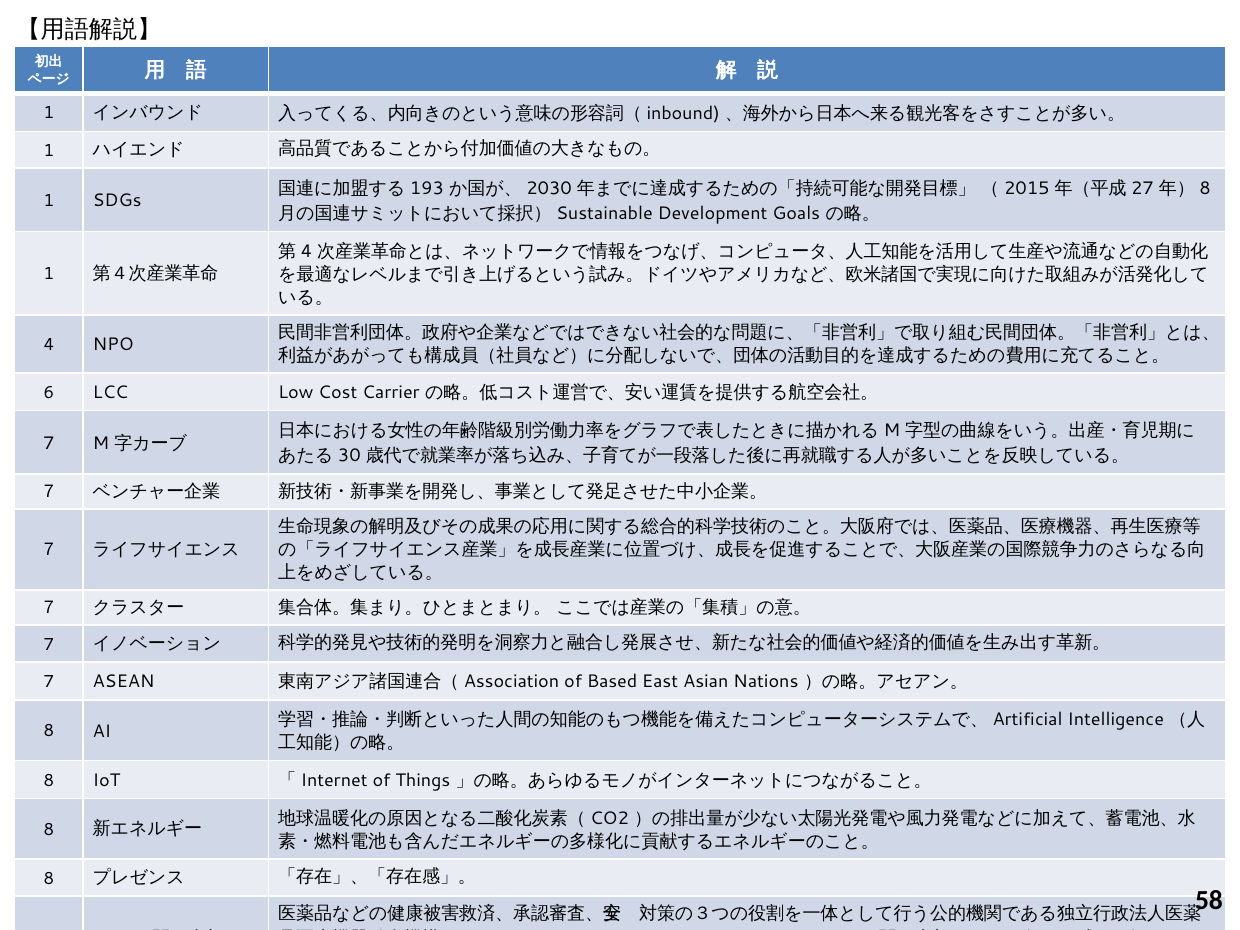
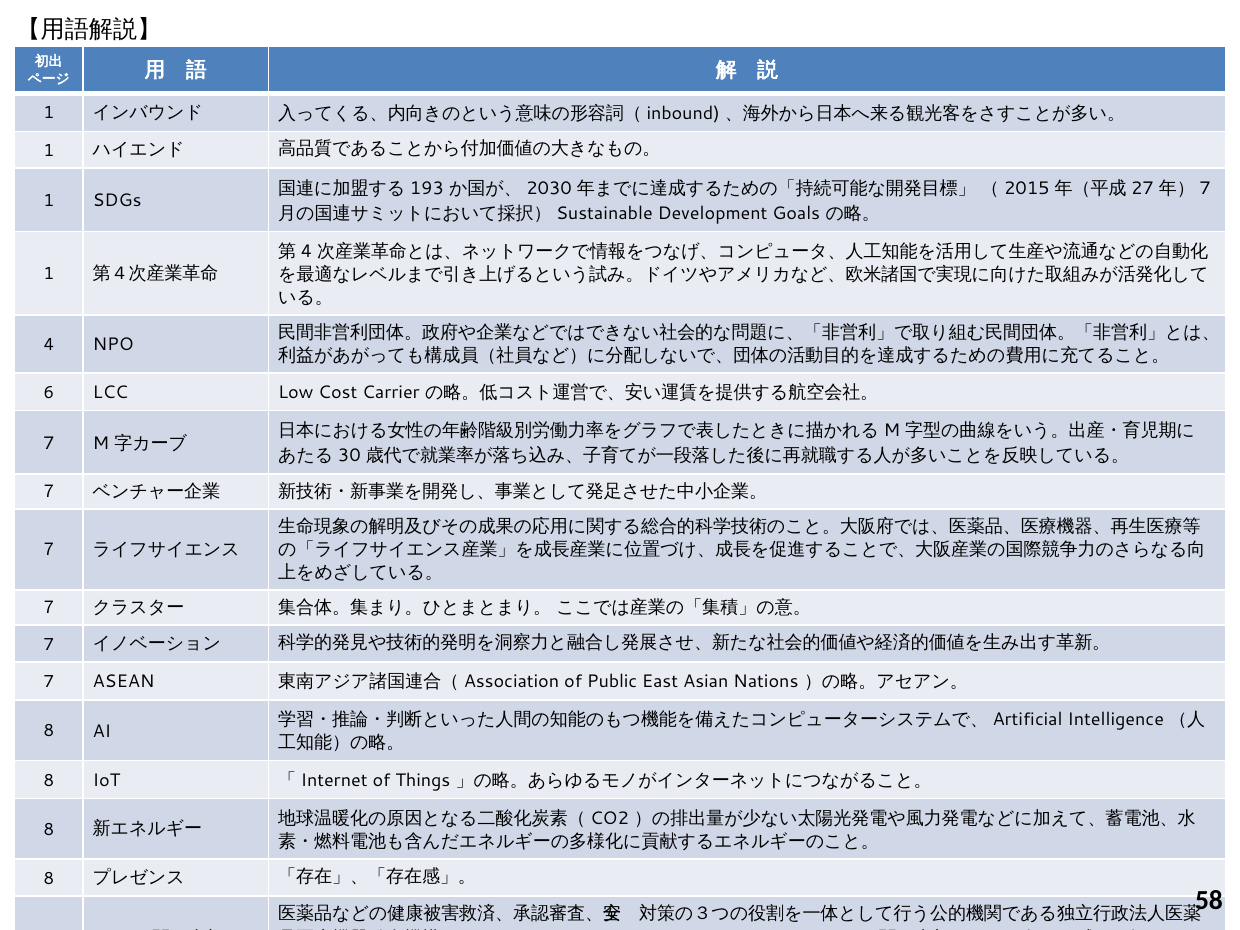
8: 8 -> 7 (1205, 188)
Based: Based -> Public (612, 682)
